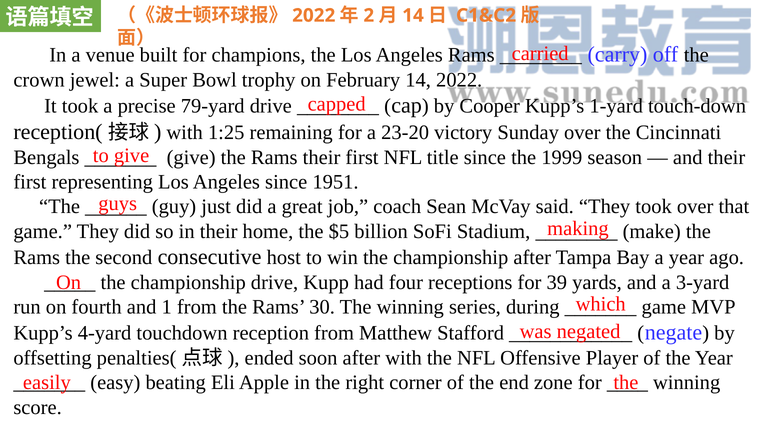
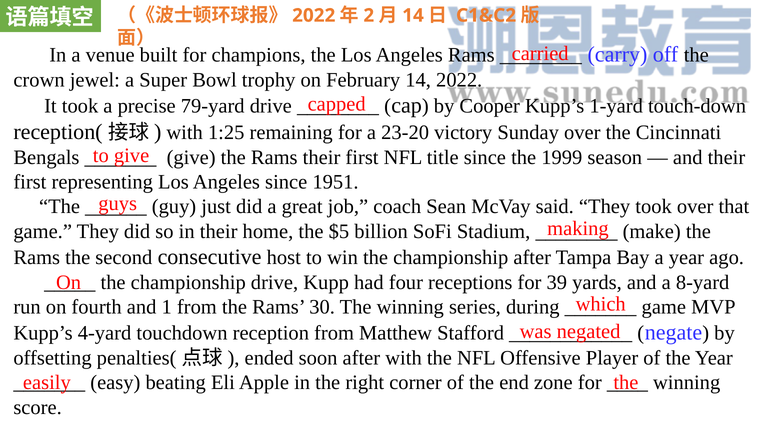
3-yard: 3-yard -> 8-yard (703, 282)
